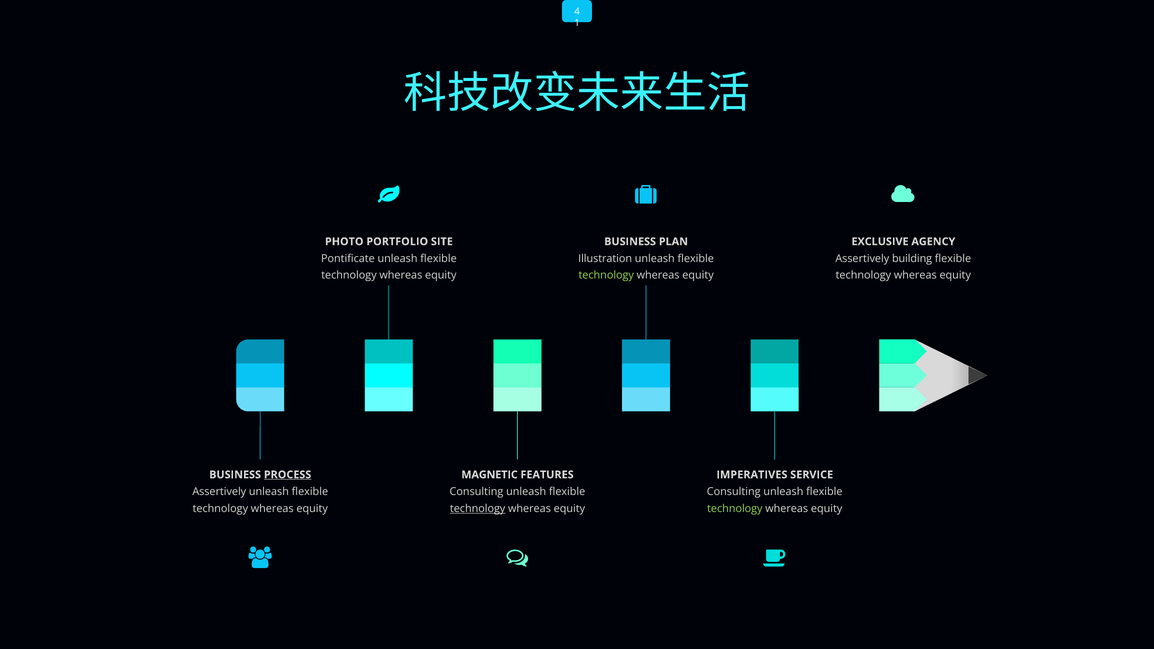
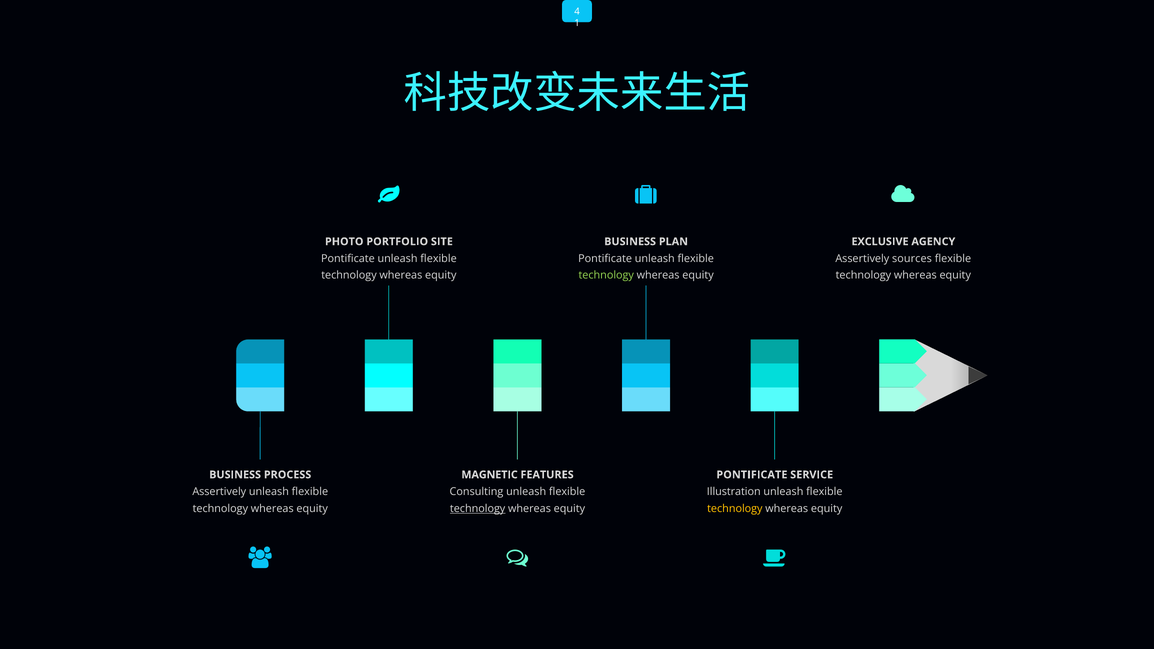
Illustration: Illustration -> Pontificate (605, 259)
building: building -> sources (912, 259)
PROCESS underline: present -> none (288, 475)
IMPERATIVES: IMPERATIVES -> PONTIFICATE (752, 475)
Consulting: Consulting -> Illustration (734, 492)
technology colour: light green -> yellow (735, 509)
